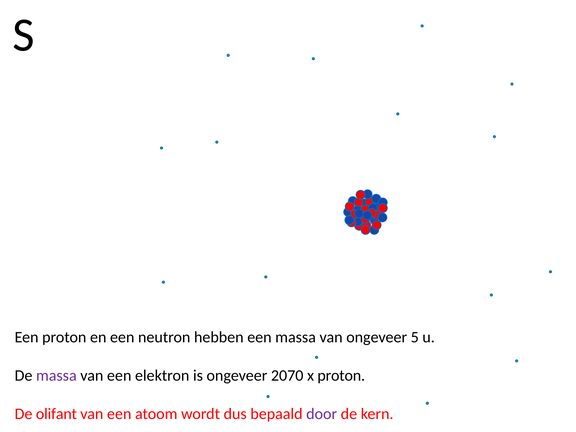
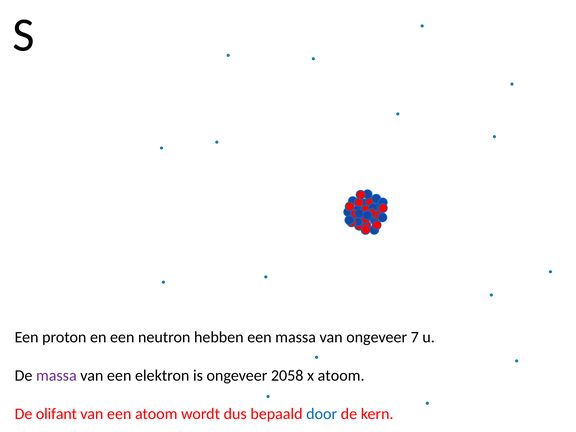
5: 5 -> 7 (415, 337)
2070: 2070 -> 2058 (287, 376)
x proton: proton -> atoom (341, 376)
door colour: purple -> blue (322, 414)
